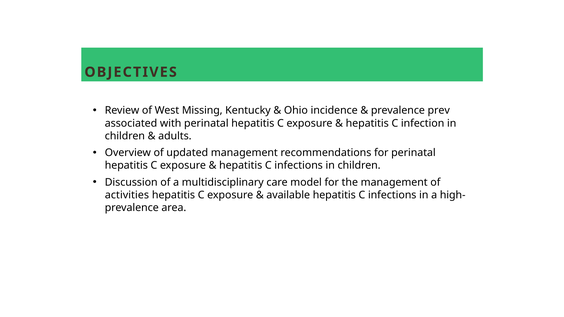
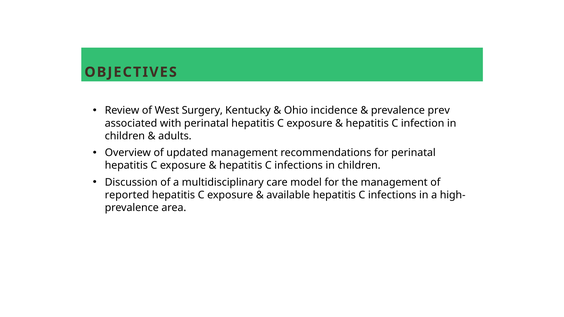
Missing: Missing -> Surgery (202, 111)
activities: activities -> reported (127, 195)
